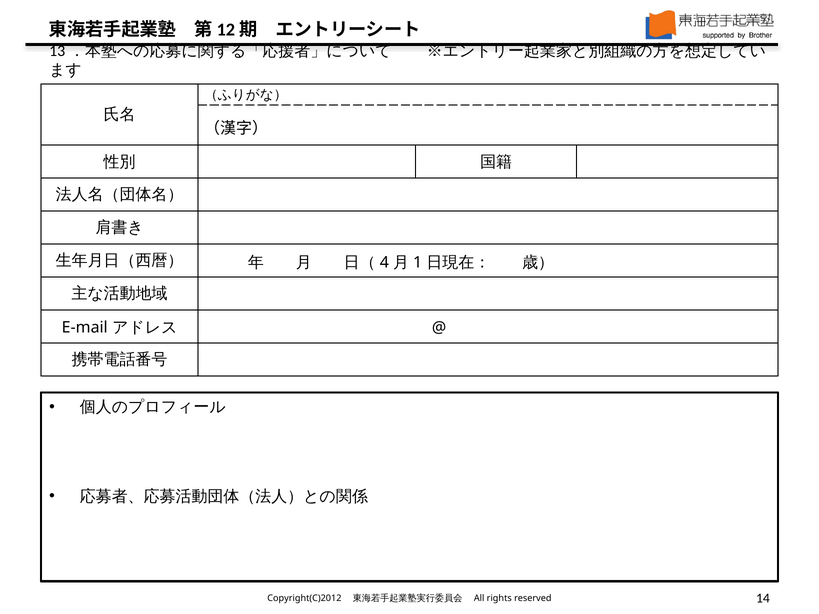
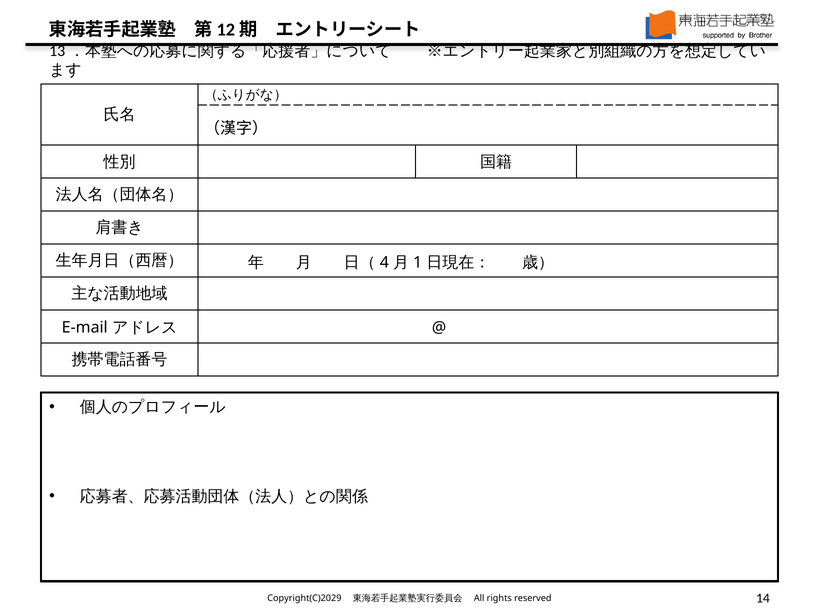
Copyright(C)2012: Copyright(C)2012 -> Copyright(C)2029 (304, 598)
